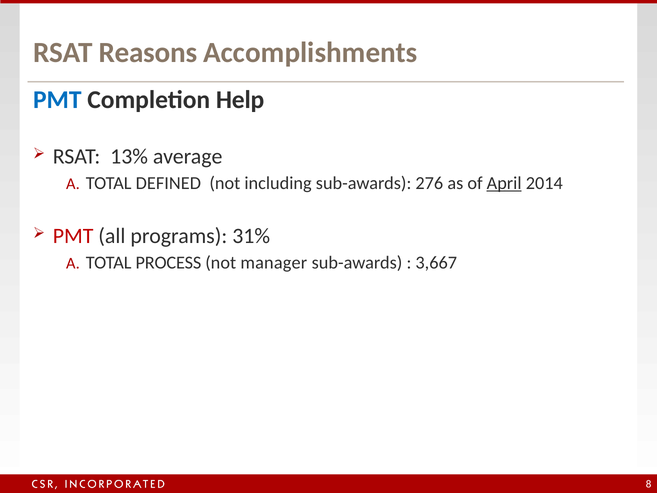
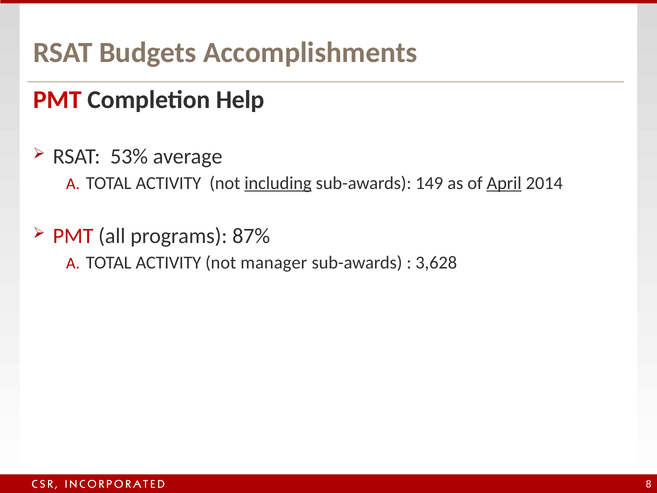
Reasons: Reasons -> Budgets (148, 53)
PMT colour: blue -> red (57, 100)
13%: 13% -> 53% (129, 157)
DEFINED: DEFINED -> ACTIVITY (168, 183)
including underline: none -> present (278, 183)
276: 276 -> 149 (429, 183)
31%: 31% -> 87% (251, 236)
PROCESS: PROCESS -> ACTIVITY (168, 263)
3,667: 3,667 -> 3,628 (436, 263)
